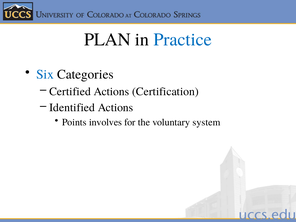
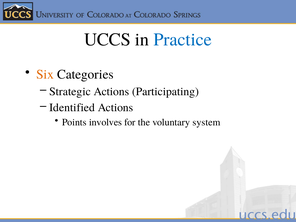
PLAN: PLAN -> UCCS (107, 39)
Six colour: blue -> orange (45, 74)
Certified: Certified -> Strategic (70, 91)
Certification: Certification -> Participating (165, 91)
